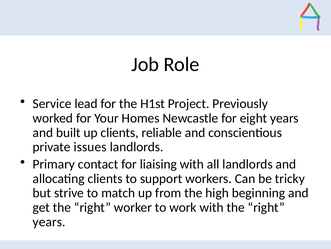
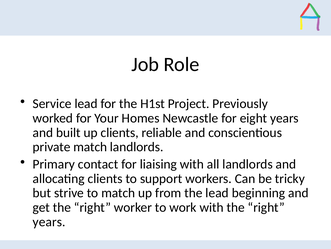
private issues: issues -> match (90, 147)
the high: high -> lead (217, 192)
